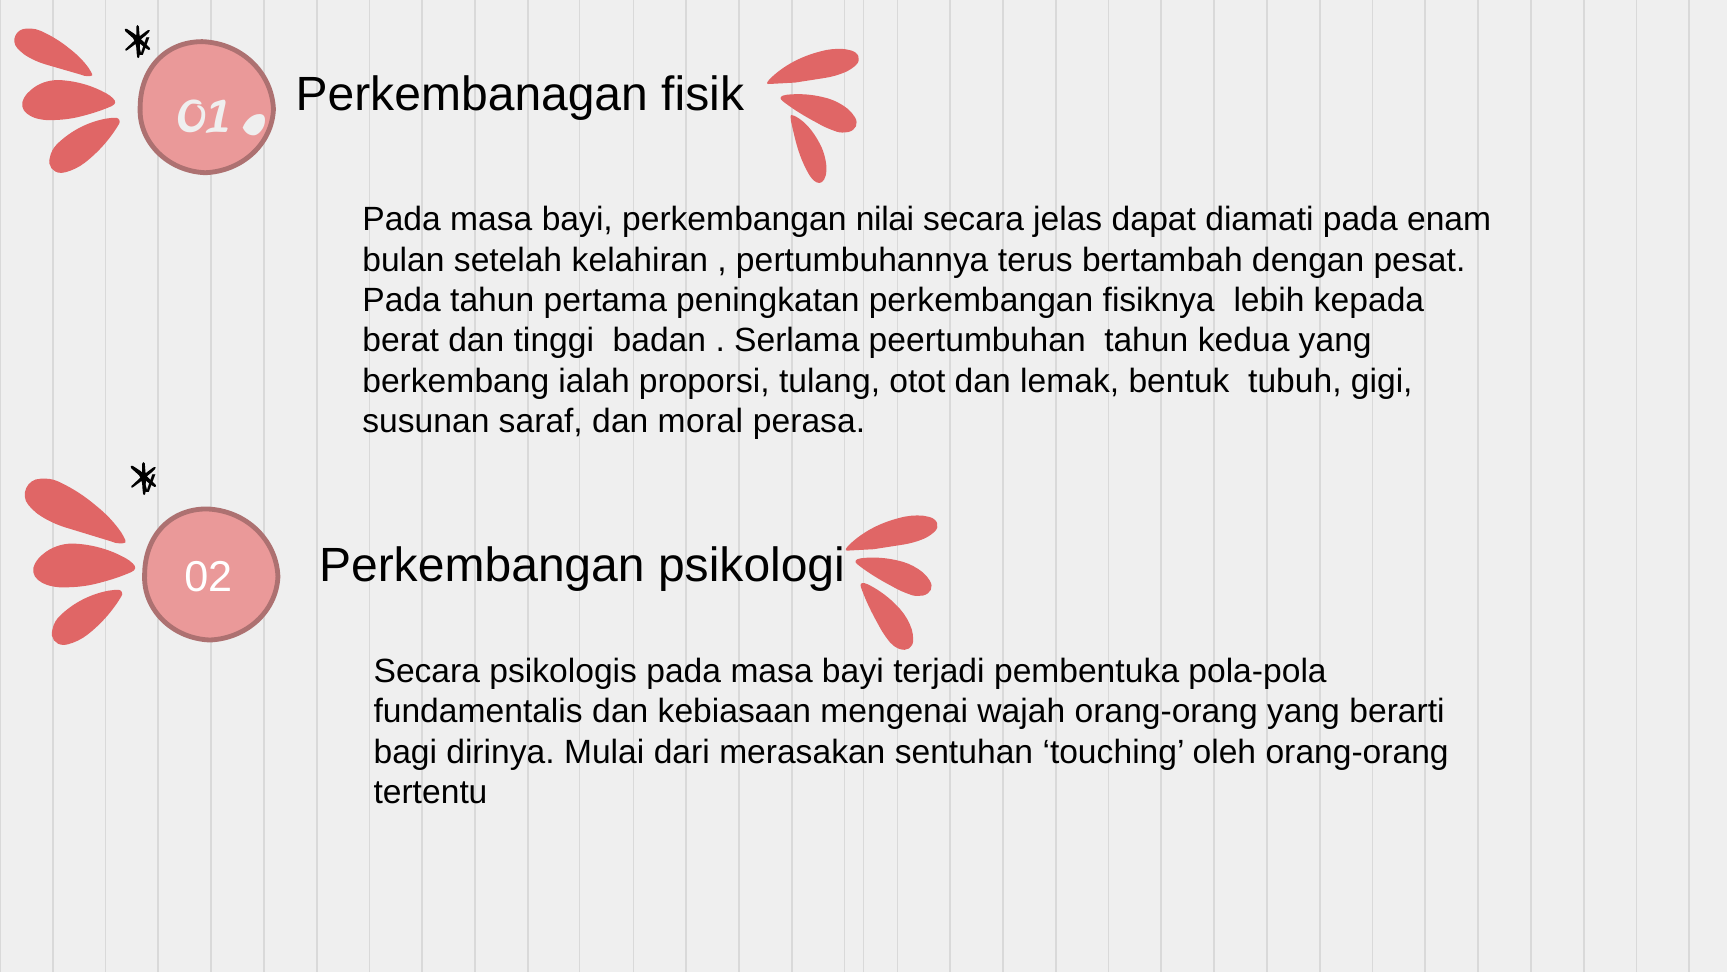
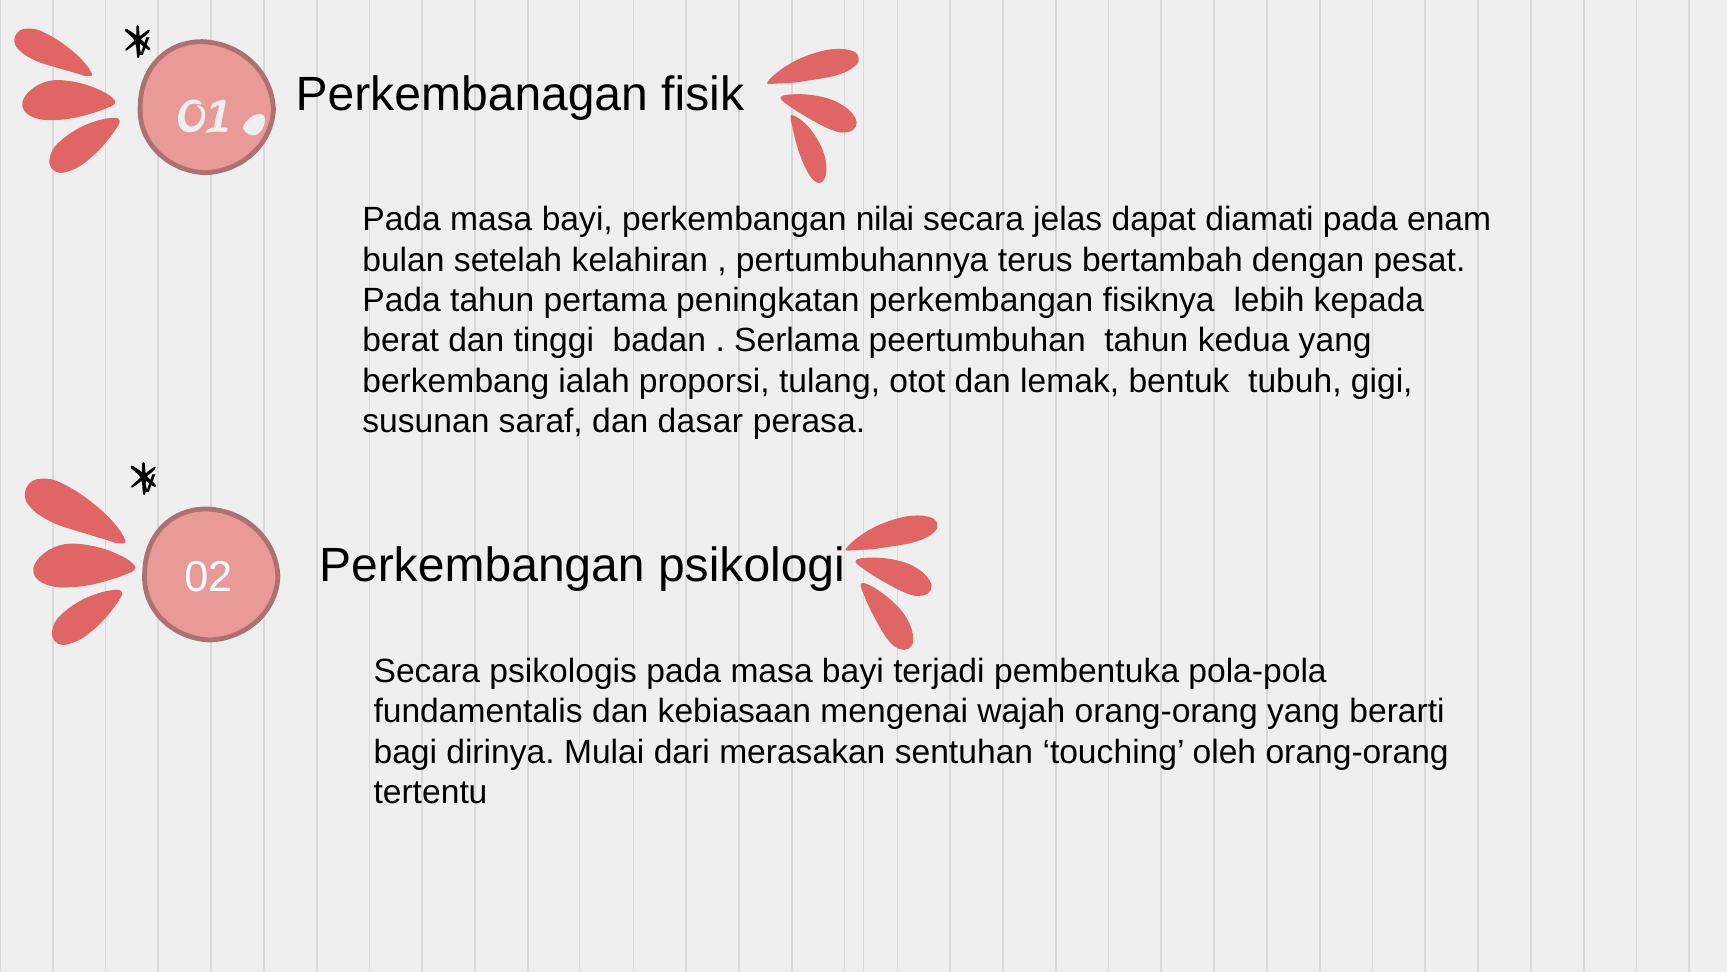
moral: moral -> dasar (700, 421)
